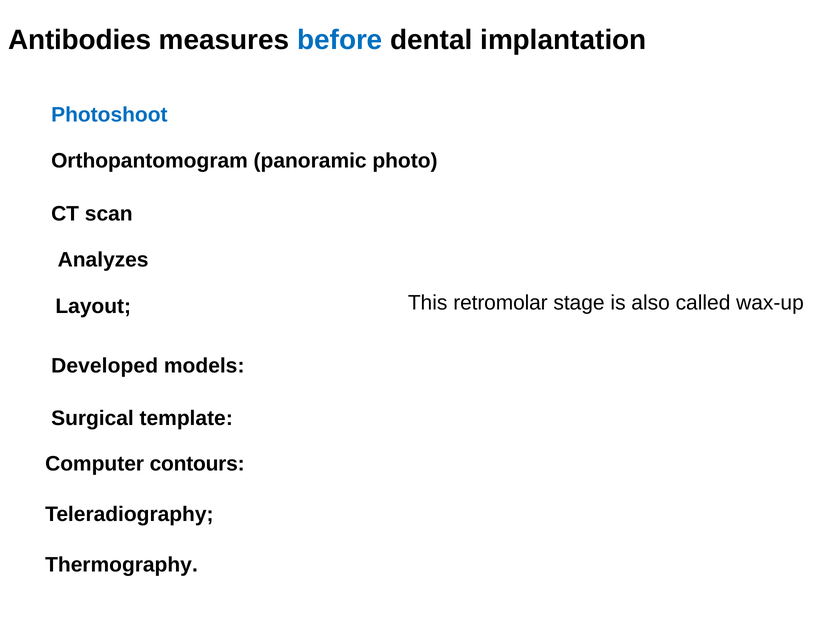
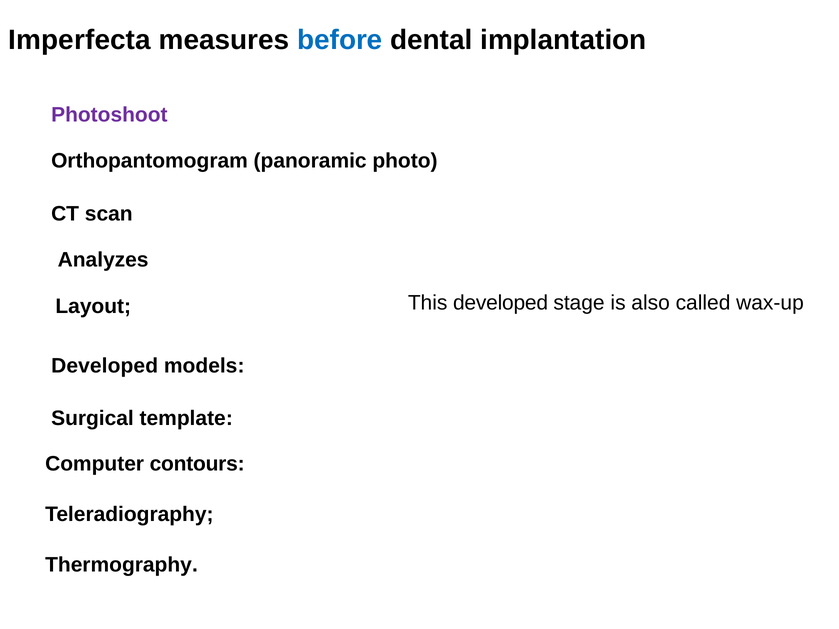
Antibodies: Antibodies -> Imperfecta (80, 40)
Photoshoot colour: blue -> purple (109, 115)
This retromolar: retromolar -> developed (501, 303)
